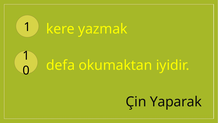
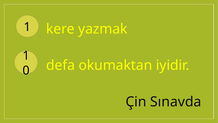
Yaparak: Yaparak -> Sınavda (176, 101)
